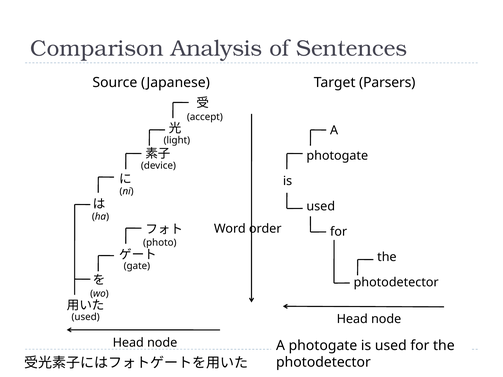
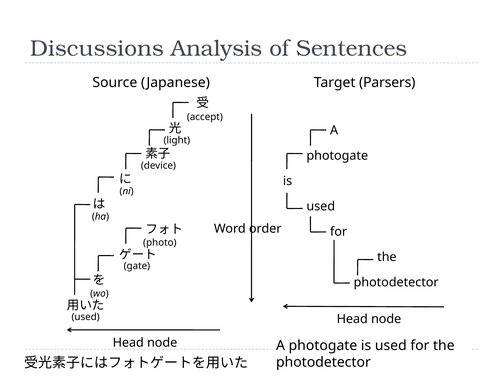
Comparison: Comparison -> Discussions (97, 49)
